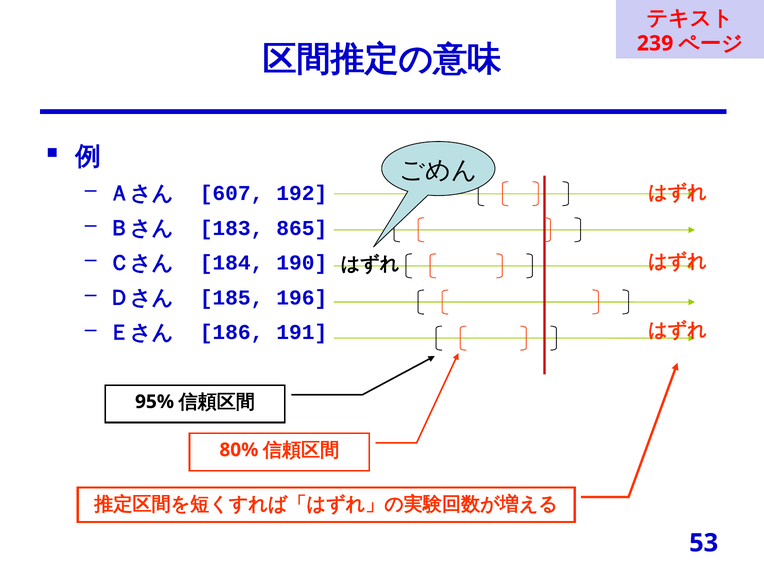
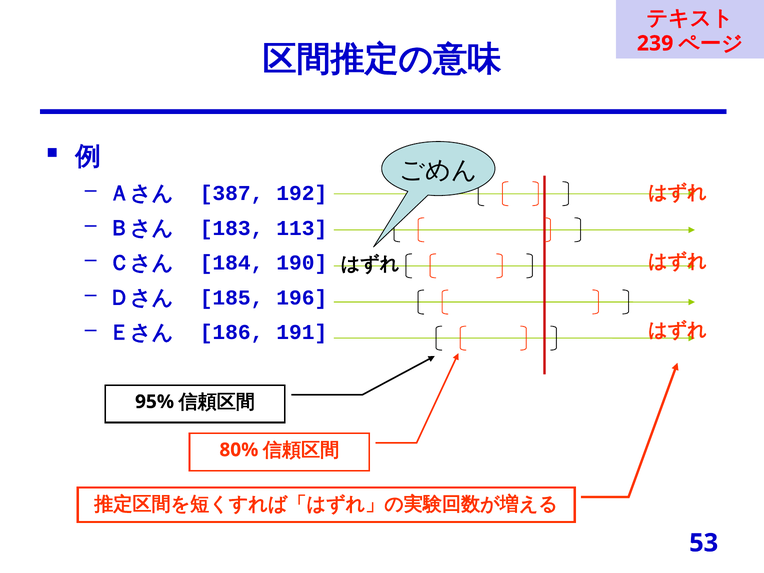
607: 607 -> 387 (232, 193)
865: 865 -> 113 (302, 228)
